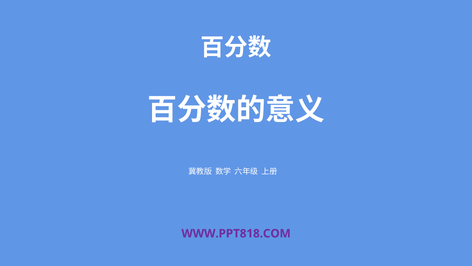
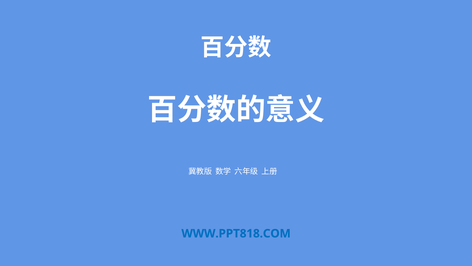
WWW.PPT818.COM colour: purple -> blue (236, 233)
